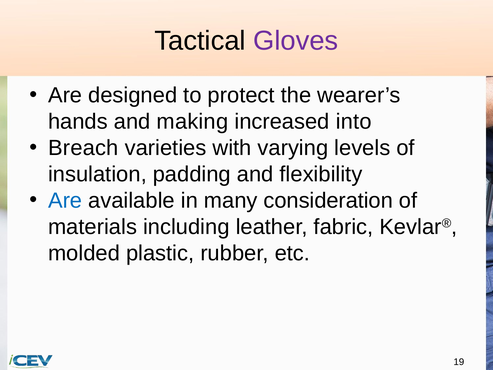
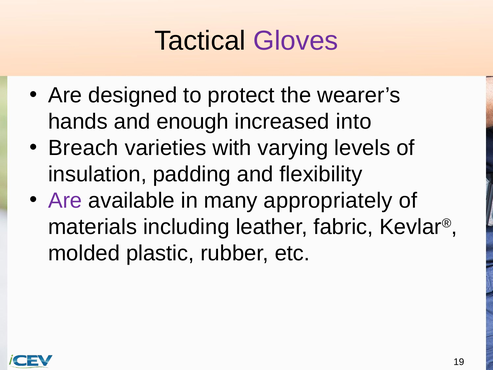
making: making -> enough (193, 122)
Are colour: blue -> purple (65, 200)
consideration: consideration -> appropriately (328, 200)
